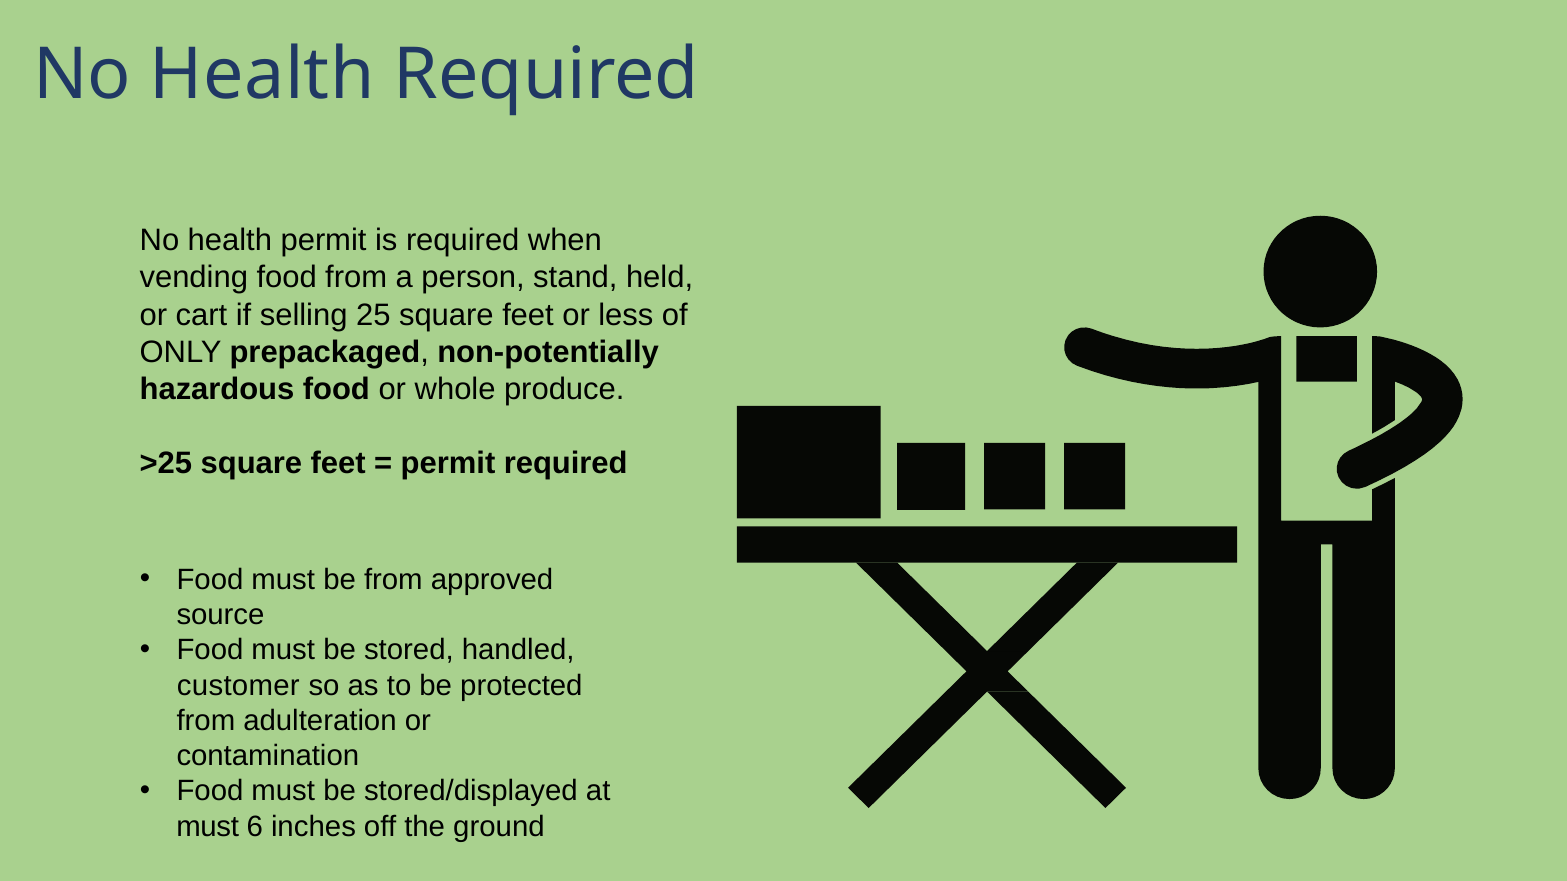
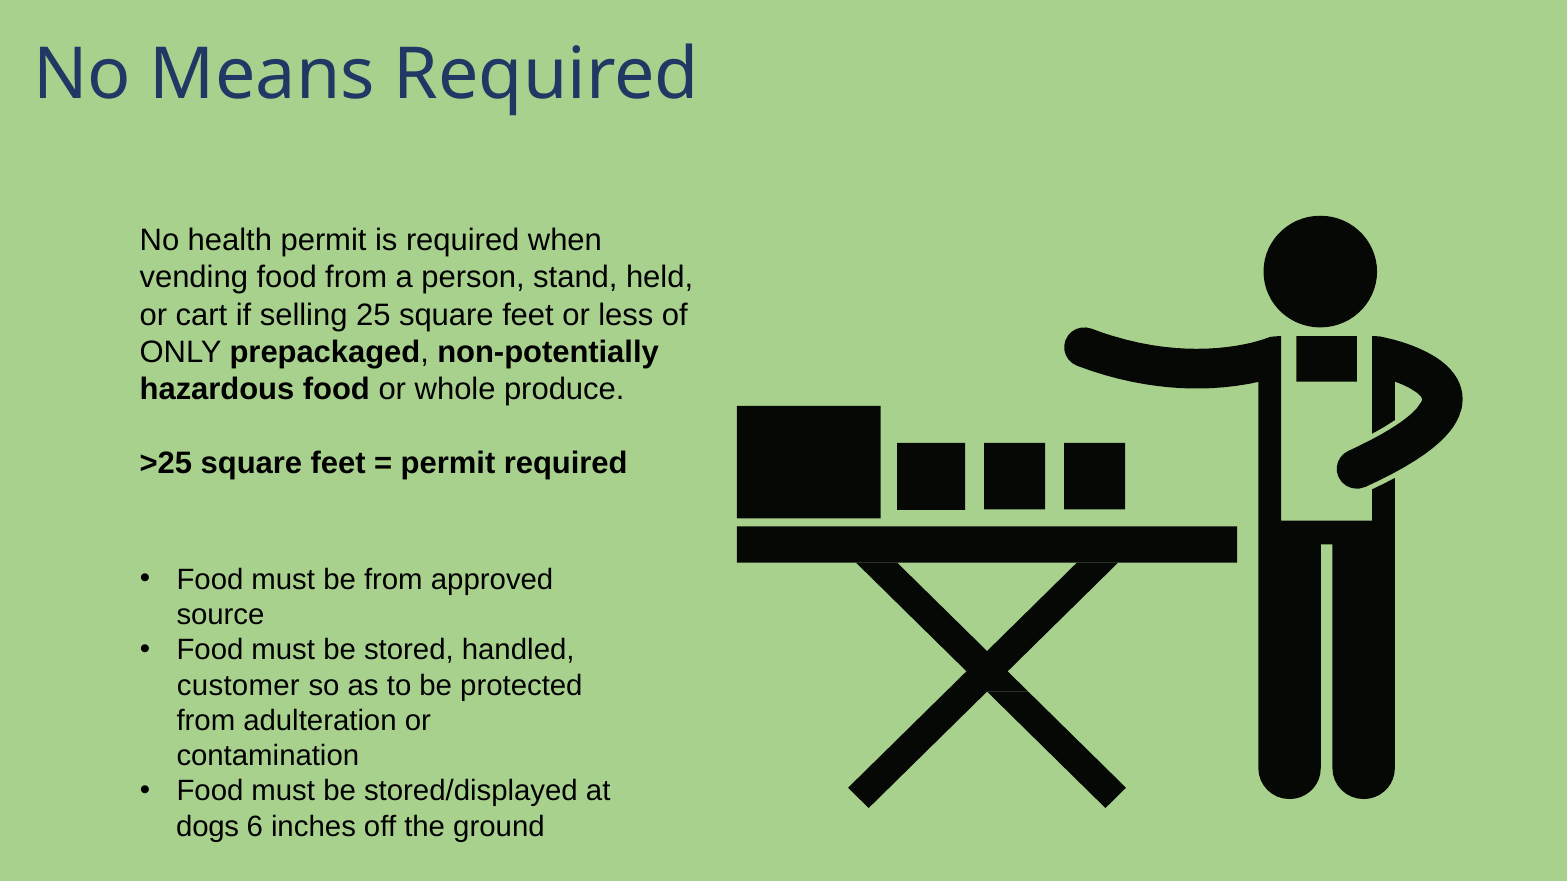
Health: Health -> Means (262, 75)
must: must -> dogs (208, 827)
